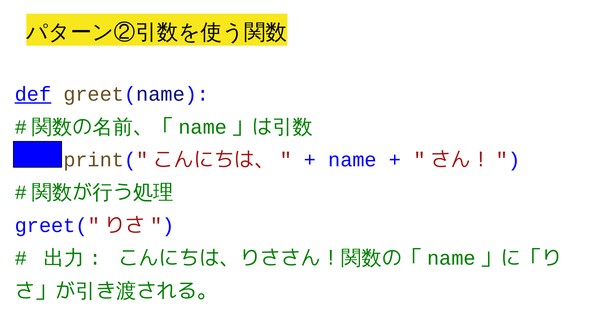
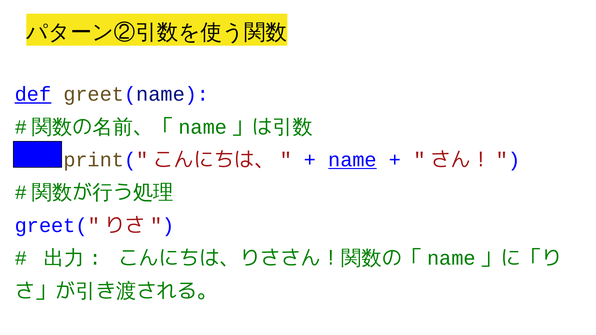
name underline: none -> present (353, 160)
